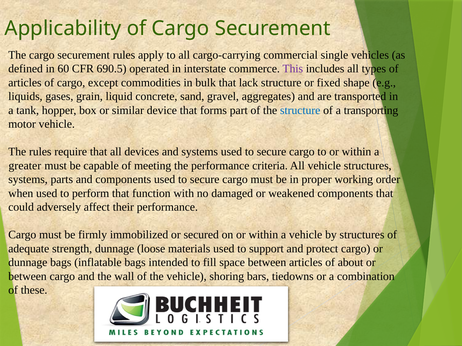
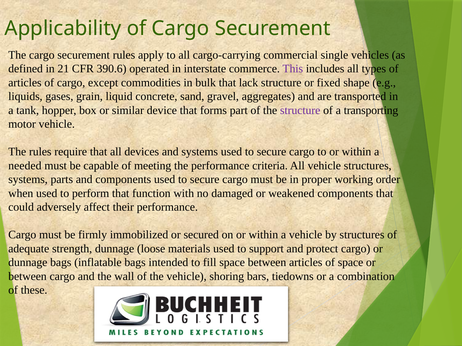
60: 60 -> 21 (63, 69)
690.5: 690.5 -> 390.6 (112, 69)
structure colour: blue -> purple (300, 110)
greater: greater -> needed (25, 166)
of about: about -> space (351, 263)
